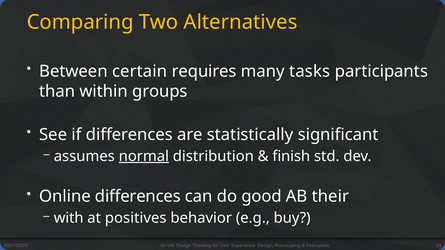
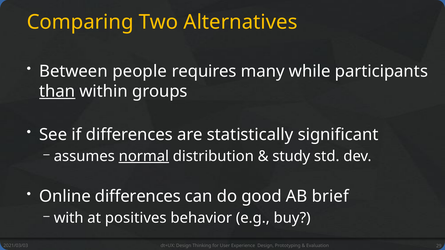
certain: certain -> people (140, 71)
tasks: tasks -> while (310, 71)
than underline: none -> present (57, 91)
finish: finish -> study (291, 156)
their: their -> brief (330, 197)
